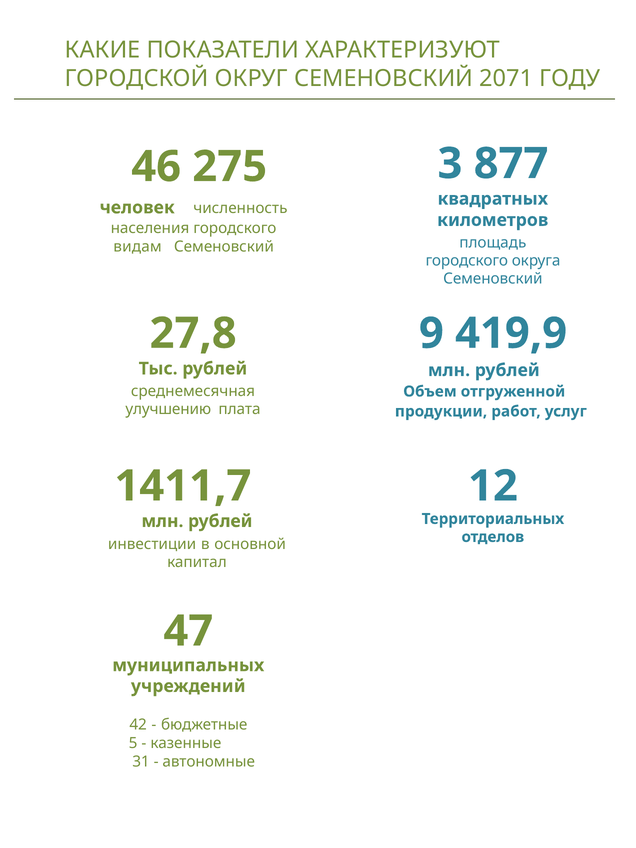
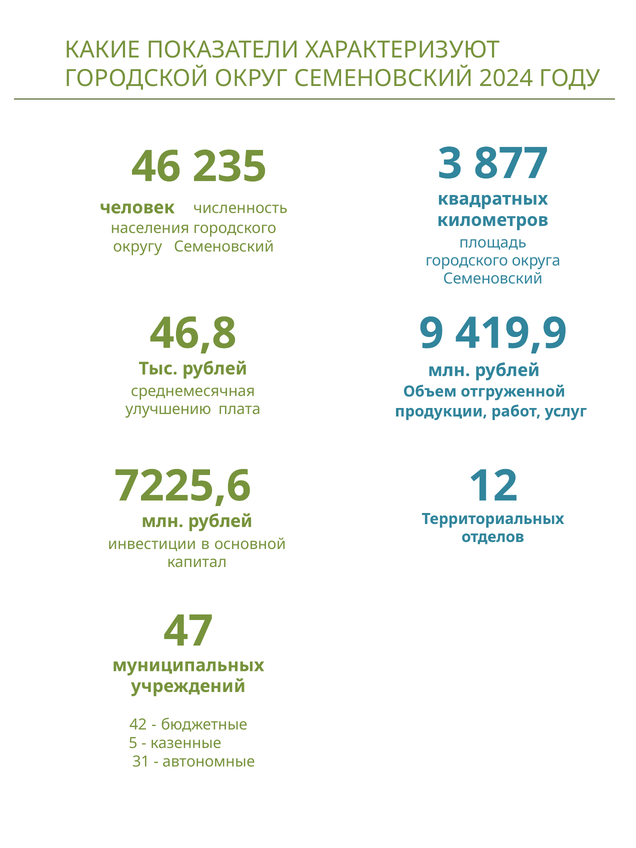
2071: 2071 -> 2024 (506, 78)
275: 275 -> 235 (230, 167)
видам: видам -> округу (138, 247)
27,8: 27,8 -> 46,8 (193, 333)
1411,7: 1411,7 -> 7225,6 (183, 486)
